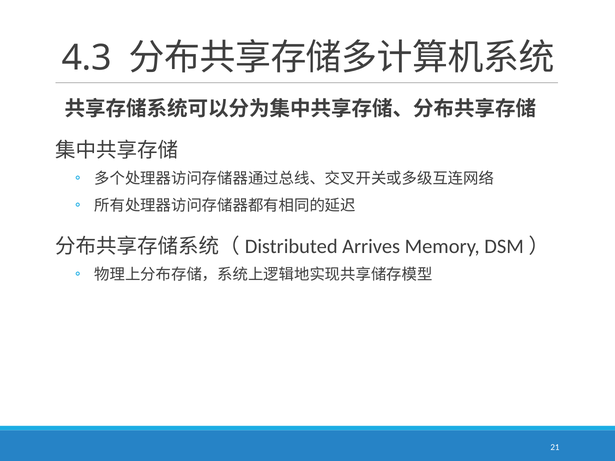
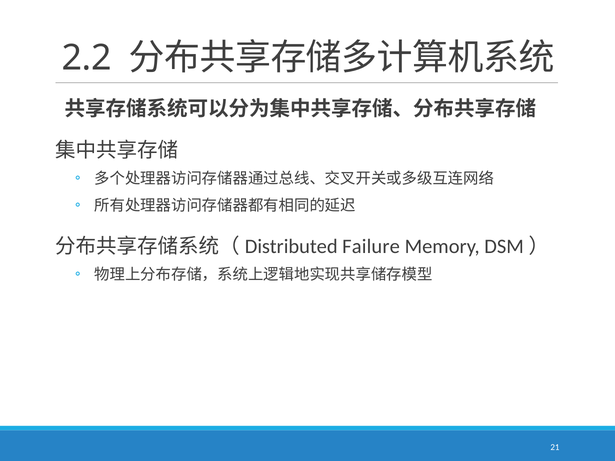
4.3: 4.3 -> 2.2 (87, 58)
Arrives: Arrives -> Failure (371, 246)
